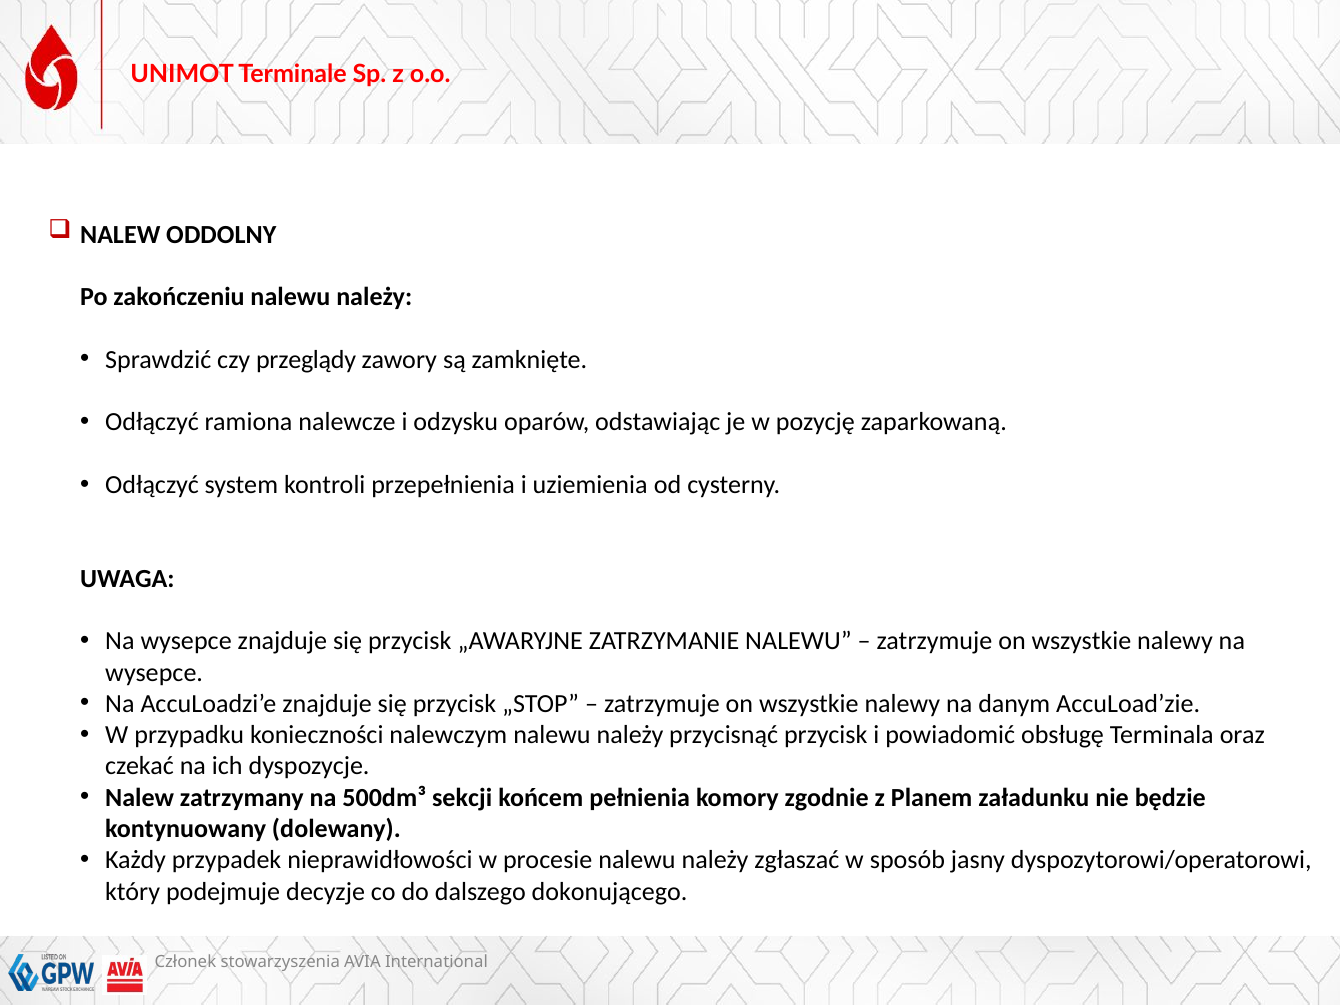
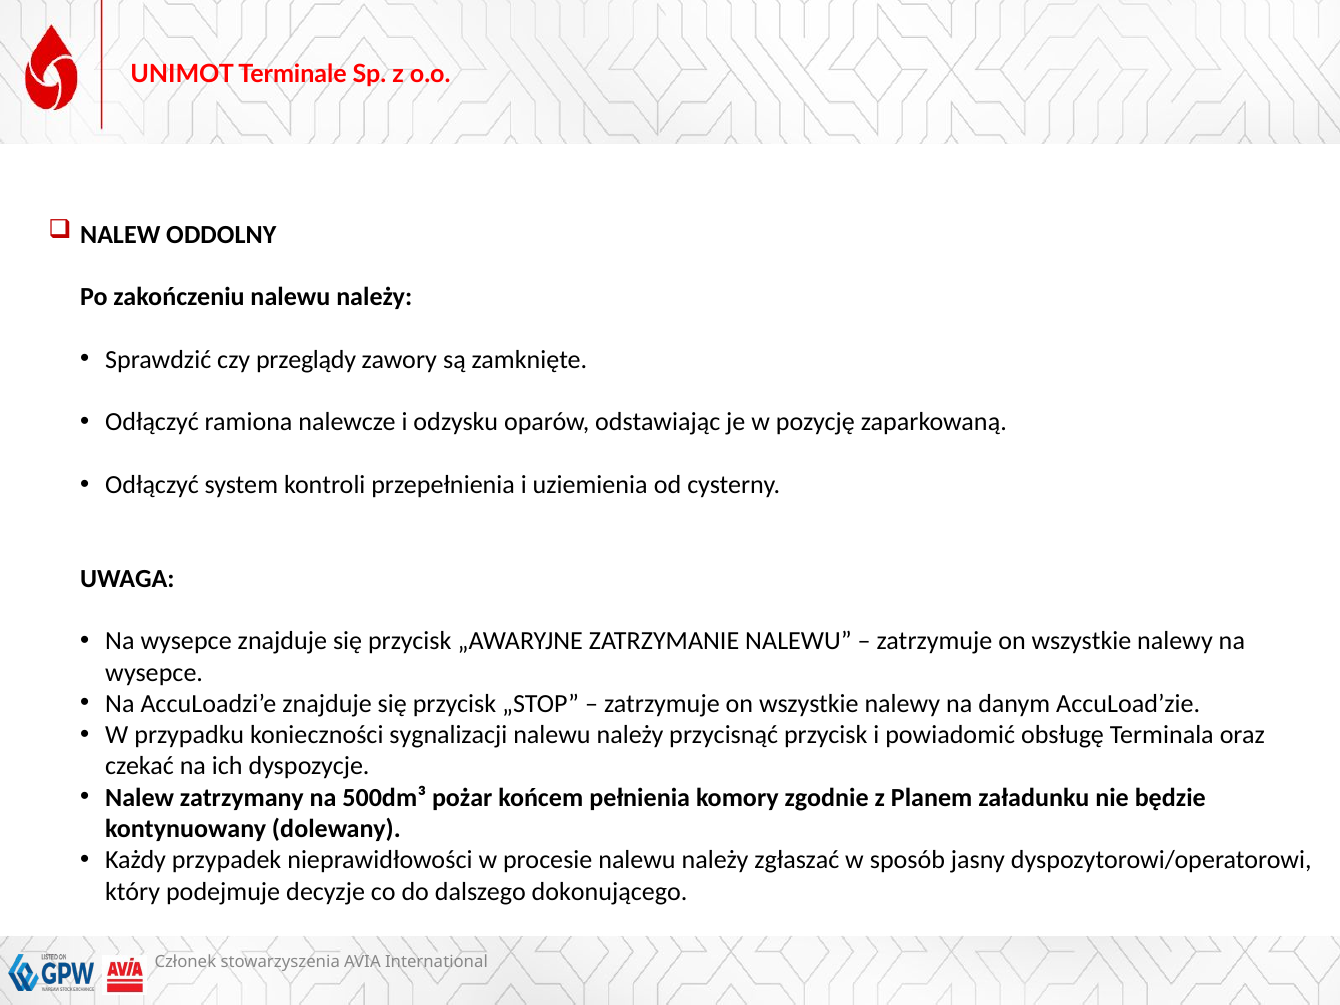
nalewczym: nalewczym -> sygnalizacji (448, 735)
sekcji: sekcji -> pożar (462, 798)
